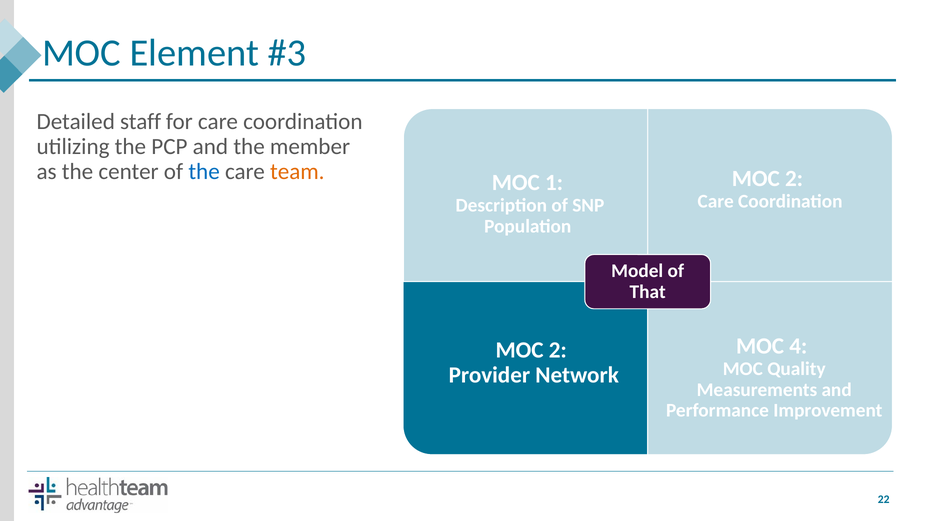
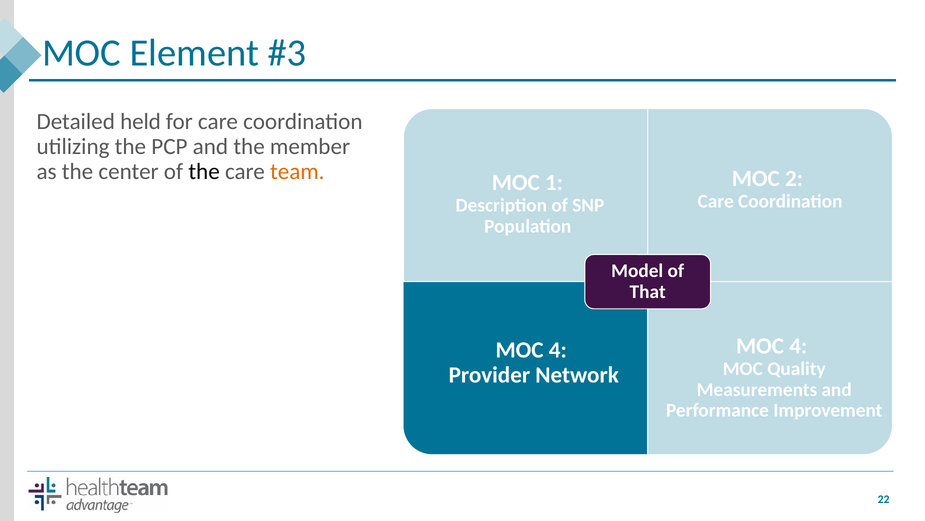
staff: staff -> held (141, 121)
the colour: blue -> black (204, 171)
2: 2 -> 4 (558, 350)
